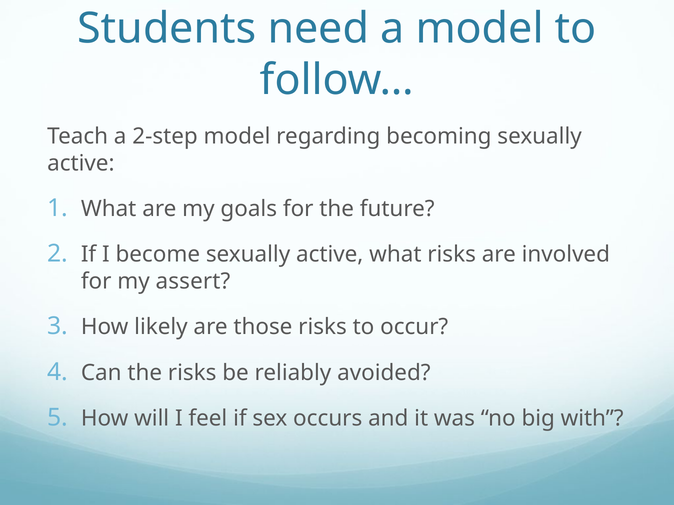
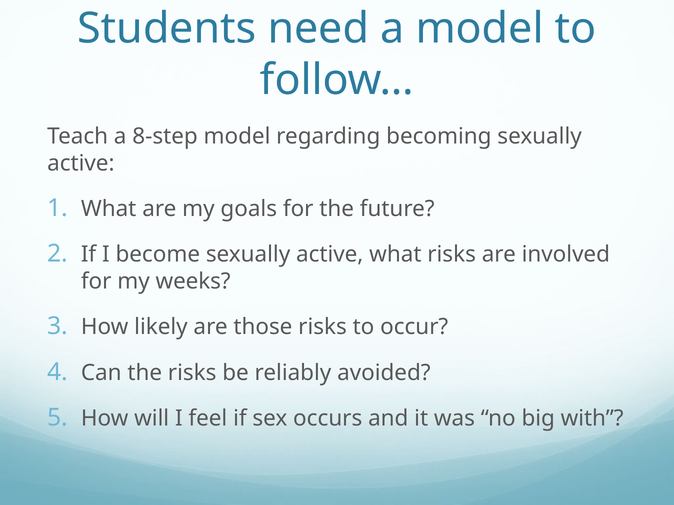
2-step: 2-step -> 8-step (165, 136)
assert: assert -> weeks (193, 282)
